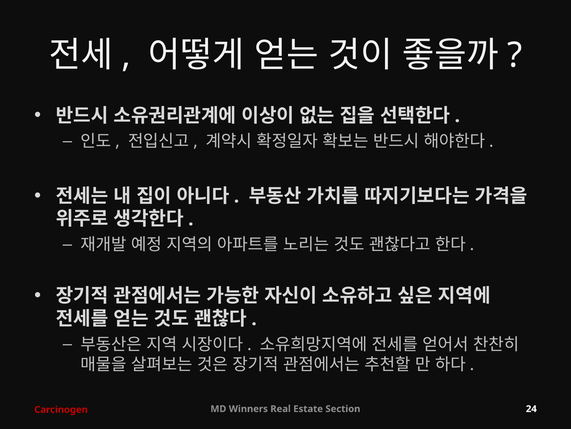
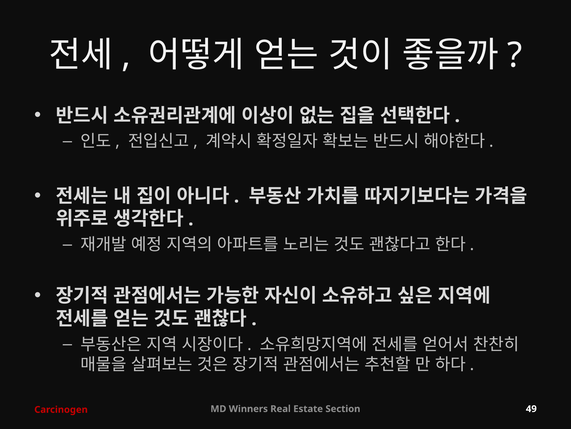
24: 24 -> 49 (531, 408)
